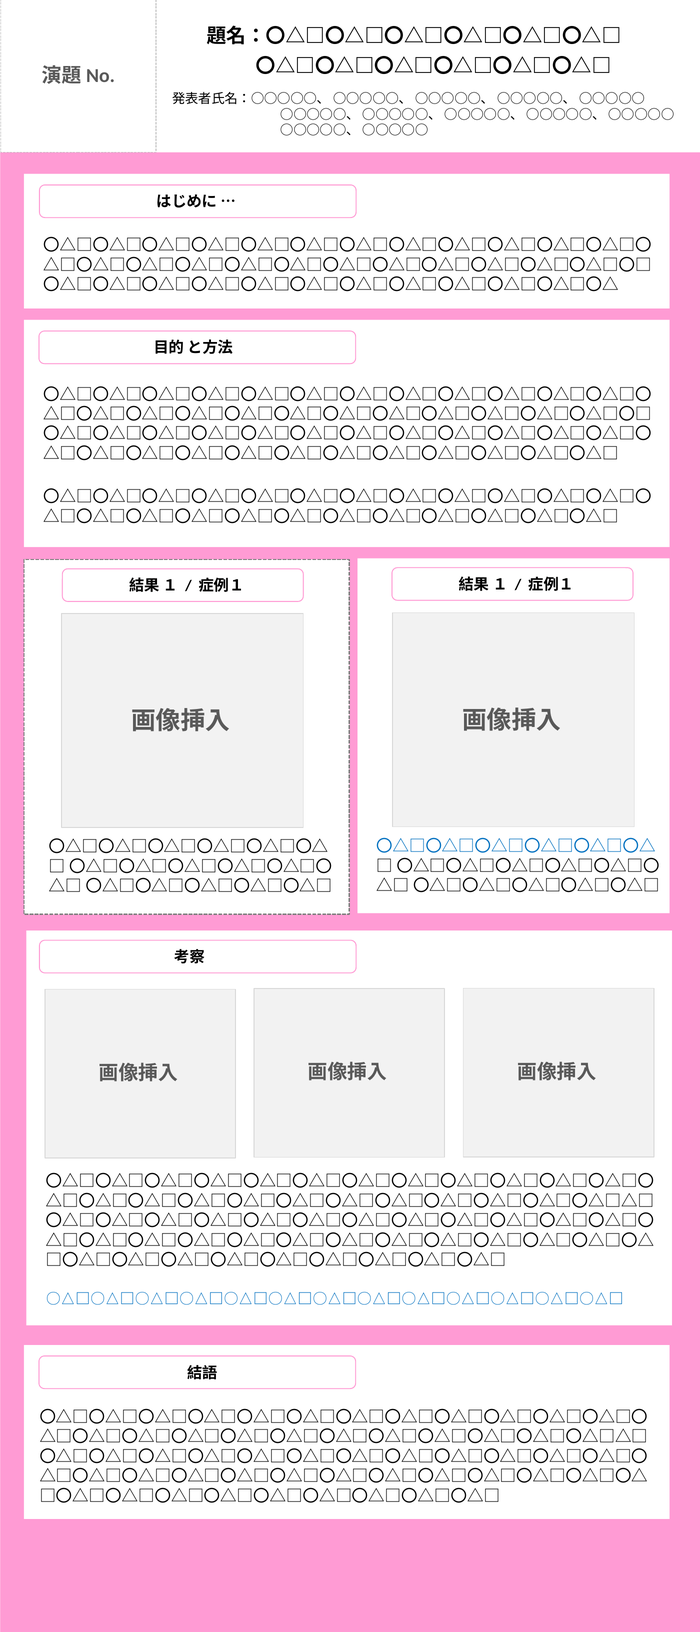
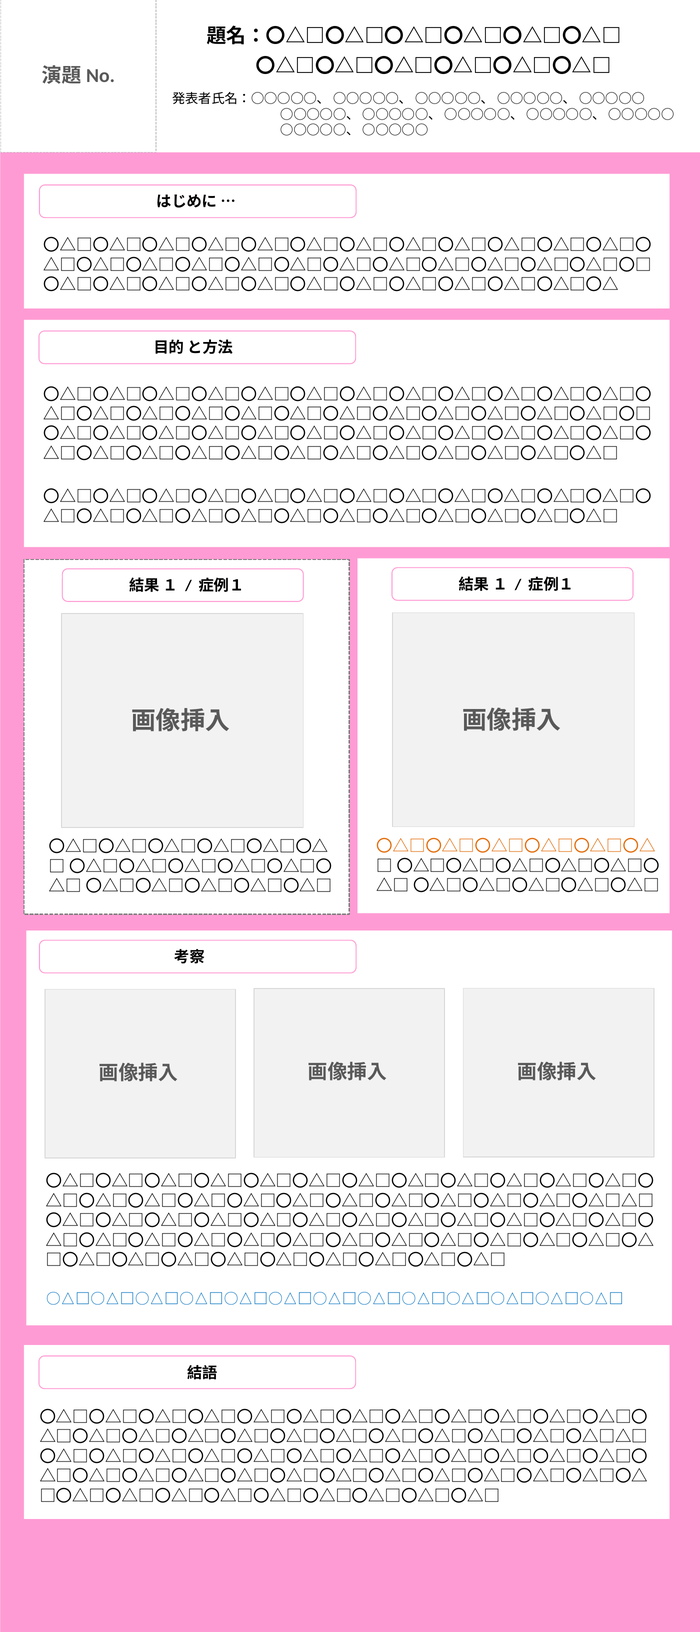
〇△□〇△□〇△□〇△□〇△□〇△ colour: blue -> orange (516, 847)
